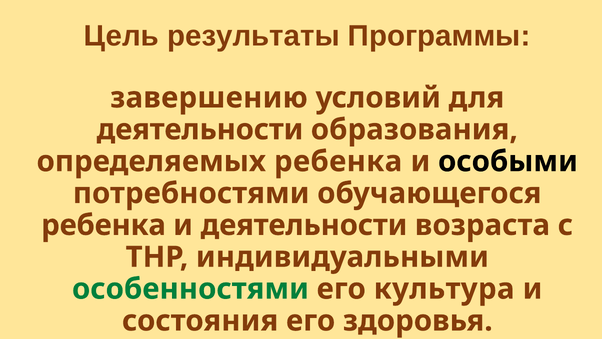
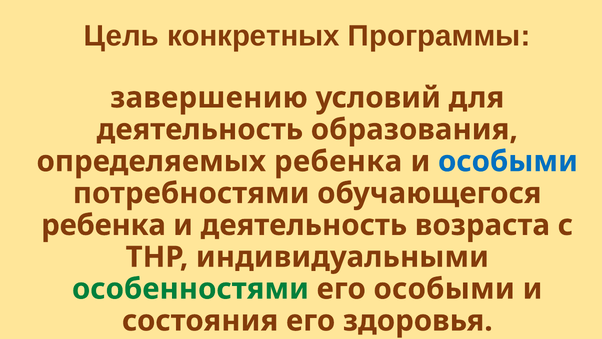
результаты: результаты -> конкретных (253, 36)
деятельности: деятельности -> деятельность (200, 129)
особыми colour: black -> blue (508, 161)
и деятельности: деятельности -> деятельность (304, 225)
его культура: культура -> особыми (444, 289)
